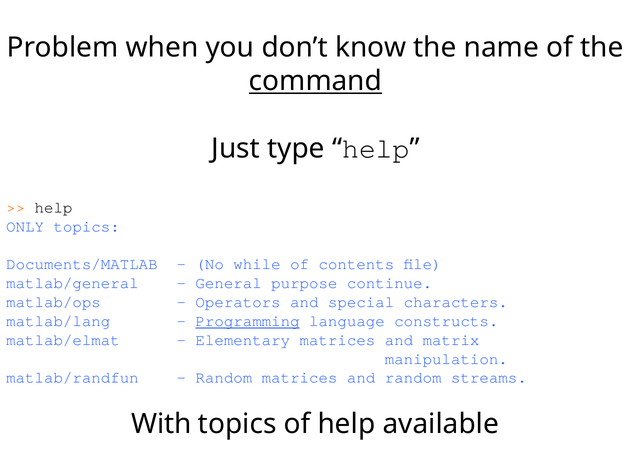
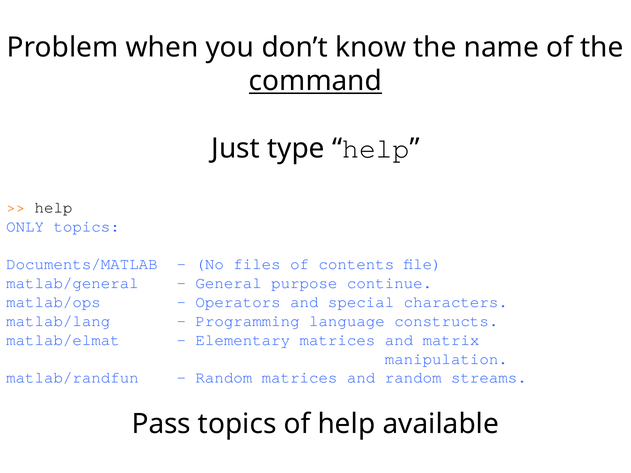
while: while -> files (257, 264)
Programming underline: present -> none (248, 321)
With: With -> Pass (161, 424)
